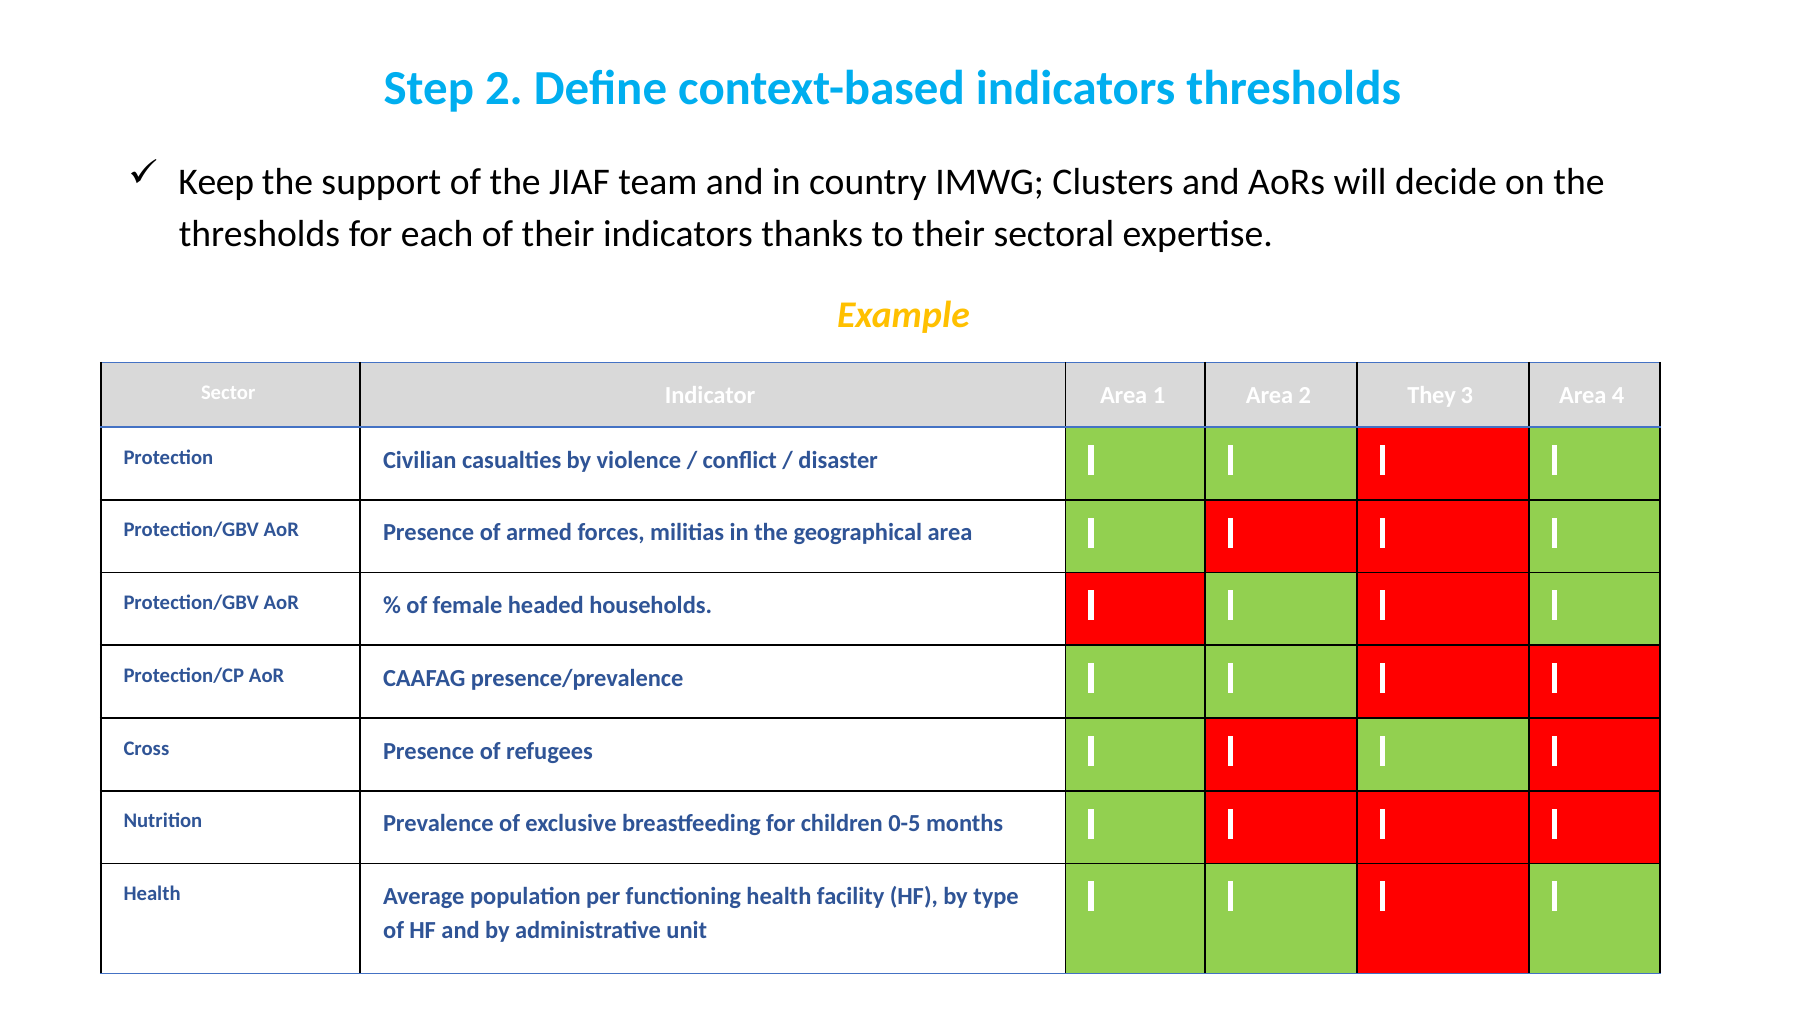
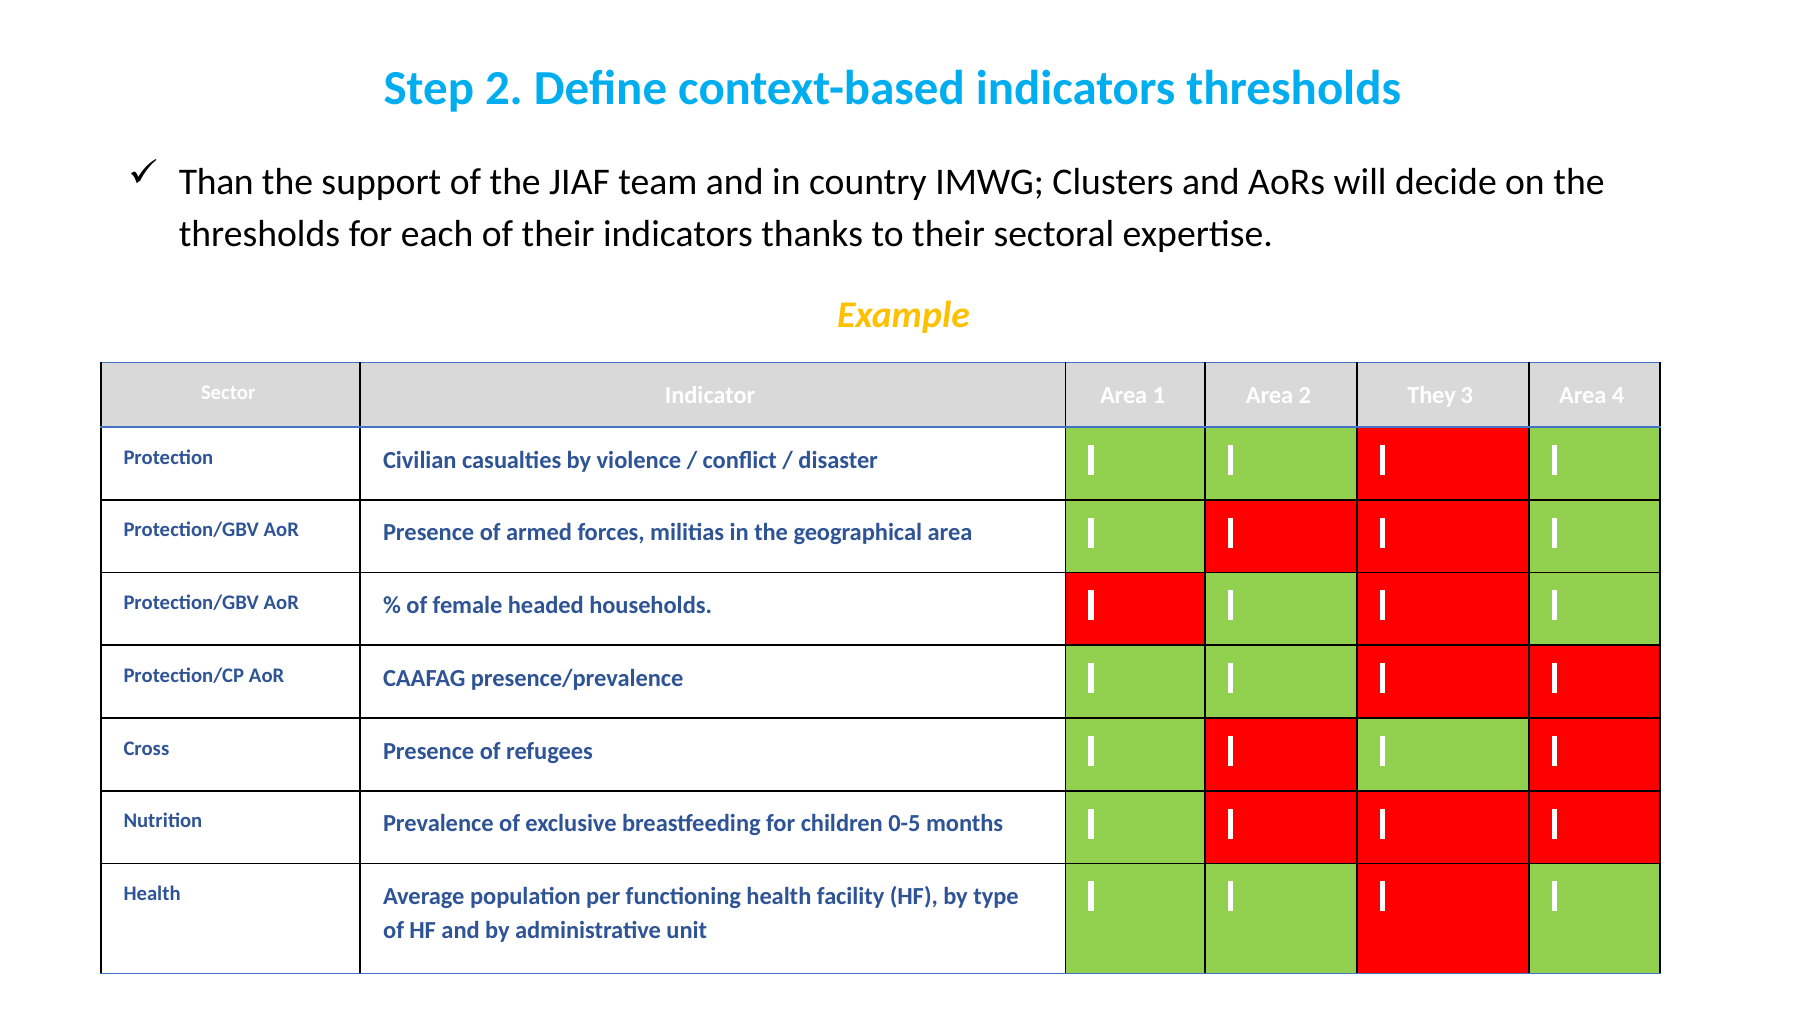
Keep: Keep -> Than (216, 182)
